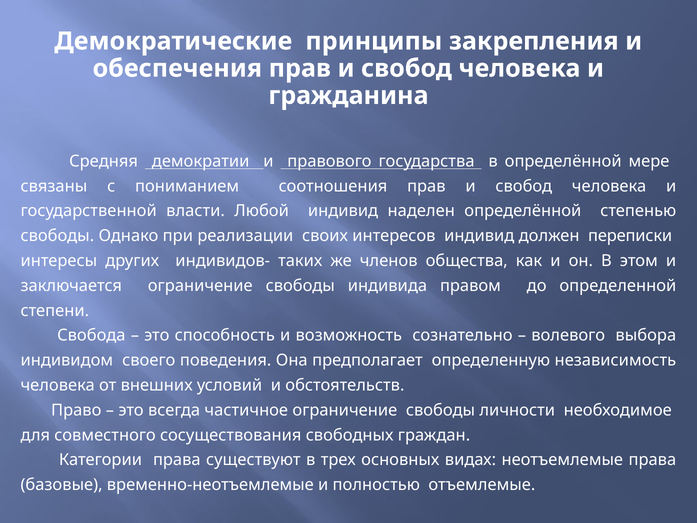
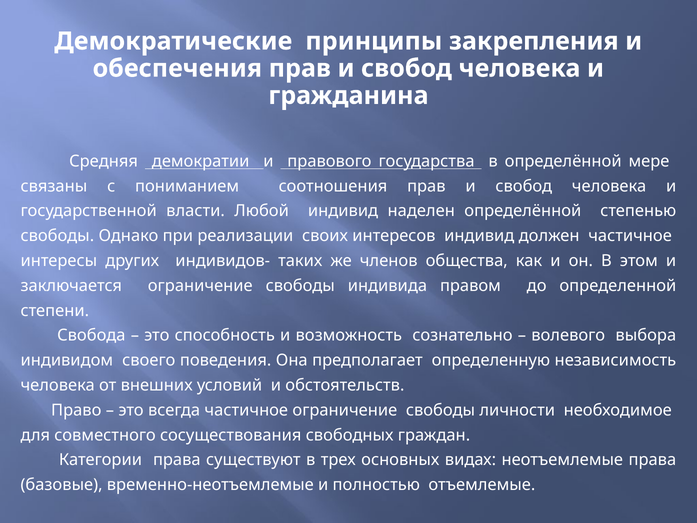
должен переписки: переписки -> частичное (630, 236)
